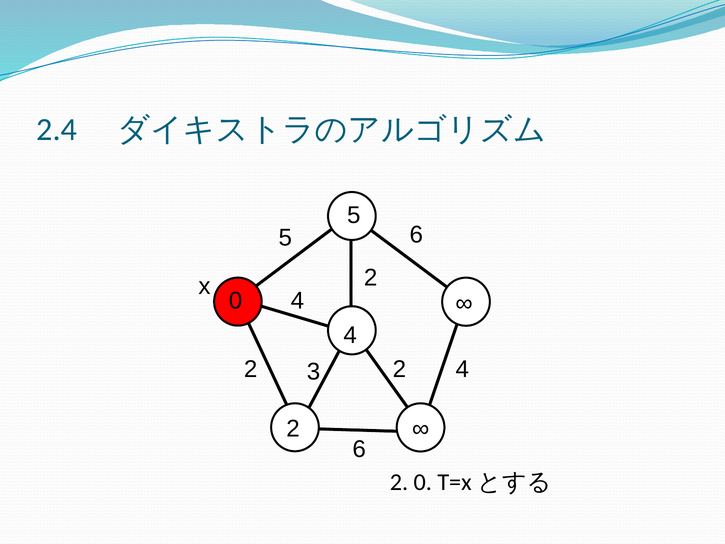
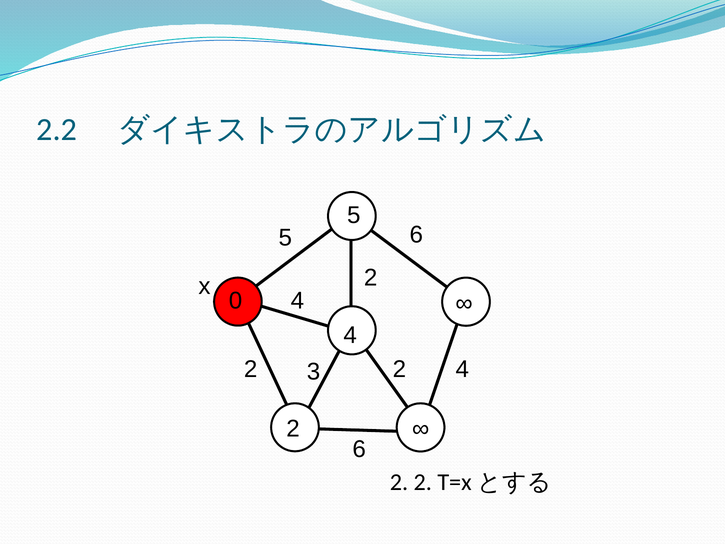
2.4: 2.4 -> 2.2 (57, 129)
0: 0 -> 2 (423, 482)
